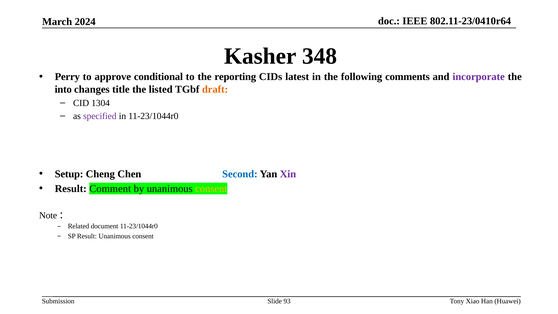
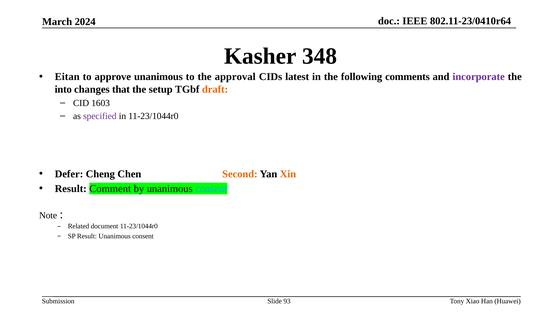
Perry: Perry -> Eitan (67, 77)
approve conditional: conditional -> unanimous (158, 77)
reporting: reporting -> approval (235, 77)
title: title -> that (121, 89)
listed: listed -> setup (161, 89)
1304: 1304 -> 1603 (101, 103)
Setup: Setup -> Defer (69, 174)
Second colour: blue -> orange (240, 174)
Xin colour: purple -> orange (288, 174)
consent colour: yellow -> light blue (211, 189)
